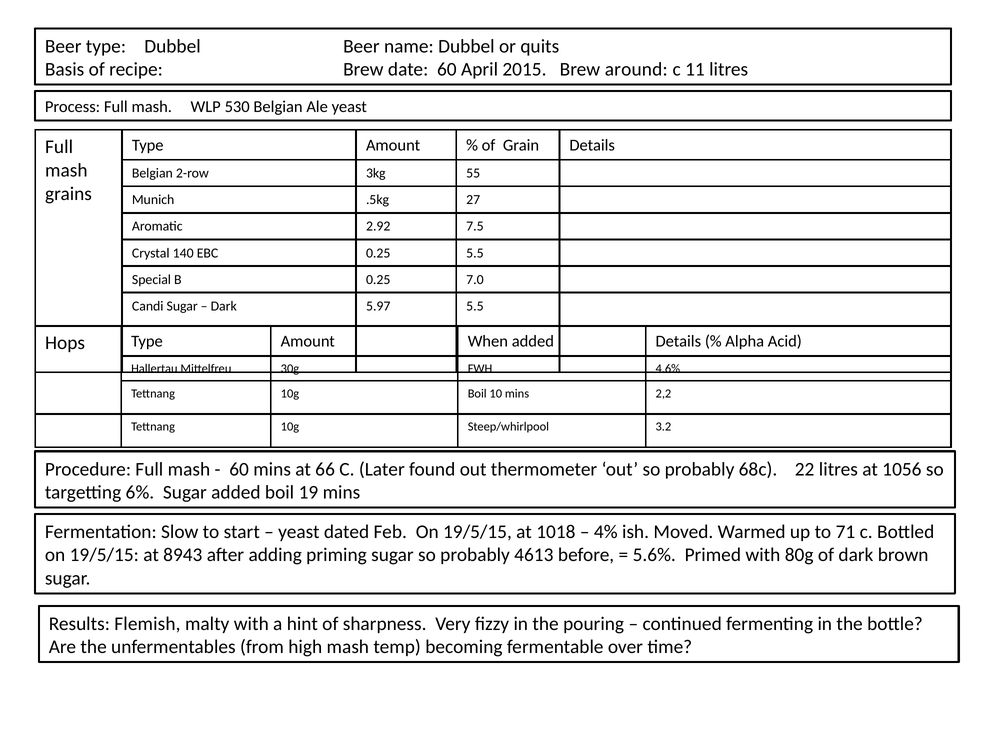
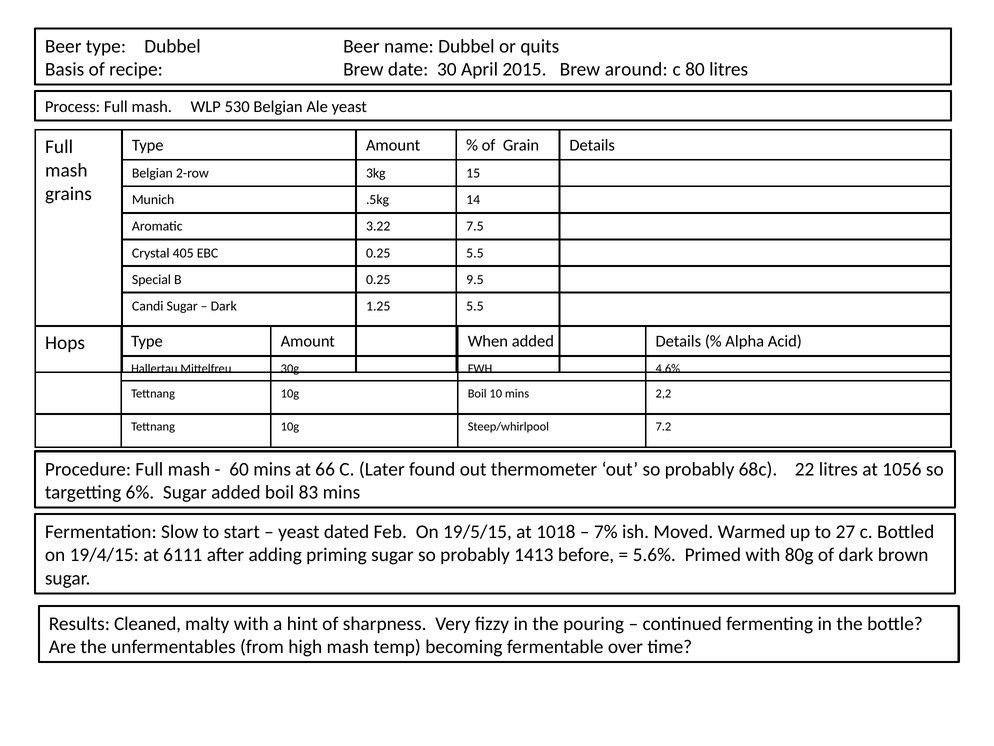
date 60: 60 -> 30 (447, 69)
11: 11 -> 80 (695, 69)
55: 55 -> 15 (473, 173)
27: 27 -> 14 (473, 200)
2.92: 2.92 -> 3.22 (378, 226)
140: 140 -> 405 (183, 253)
7.0: 7.0 -> 9.5 (475, 279)
5.97: 5.97 -> 1.25 (378, 306)
3.2: 3.2 -> 7.2 (663, 426)
19: 19 -> 83 (308, 492)
4%: 4% -> 7% (606, 531)
71: 71 -> 27 (845, 531)
19/5/15: 19/5/15 -> 19/4/15 (104, 555)
8943: 8943 -> 6111 (183, 555)
4613: 4613 -> 1413 (534, 555)
Flemish: Flemish -> Cleaned (148, 623)
